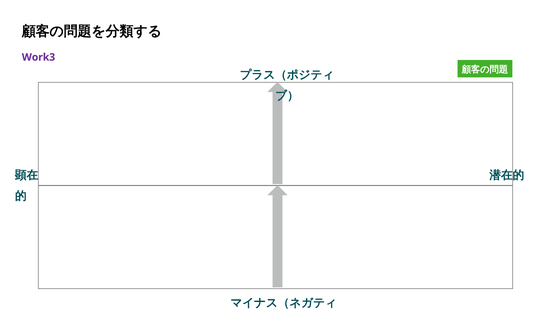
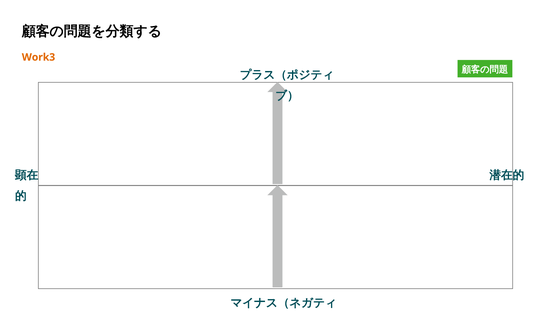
Work3 colour: purple -> orange (38, 57)
